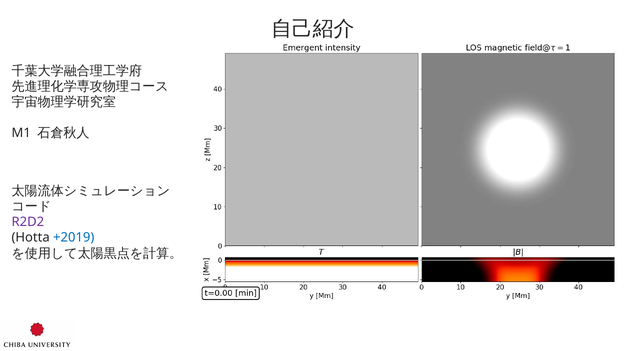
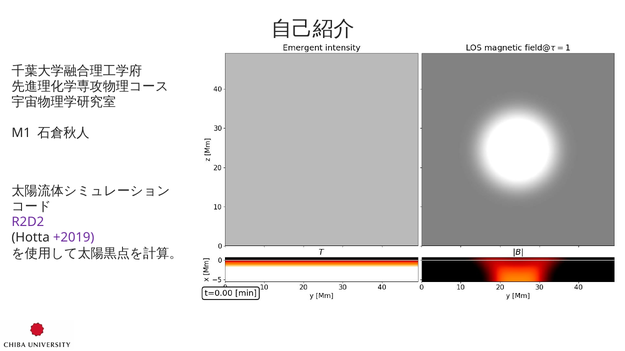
+2019 colour: blue -> purple (74, 238)
